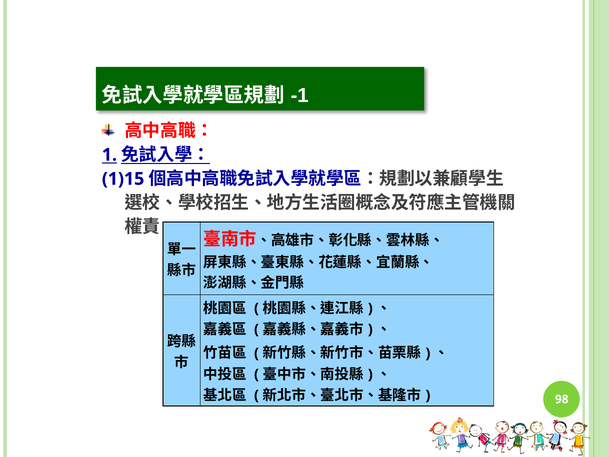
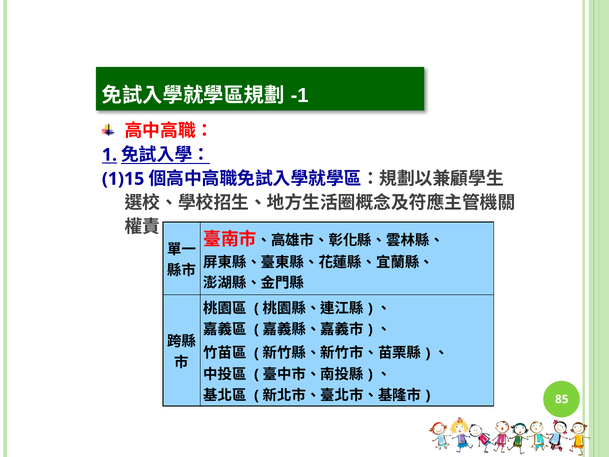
98: 98 -> 85 (562, 399)
